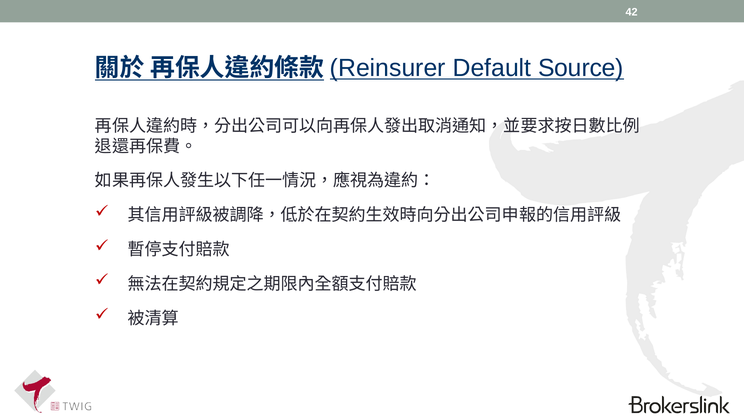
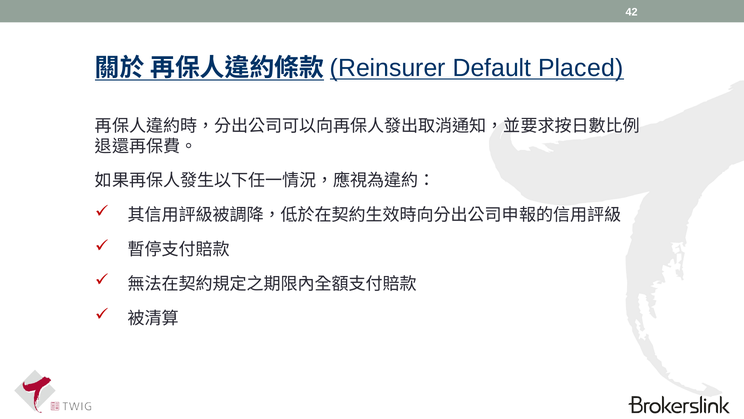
Source: Source -> Placed (581, 68)
